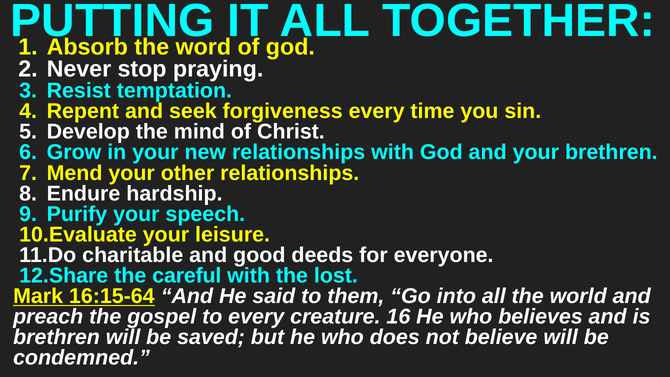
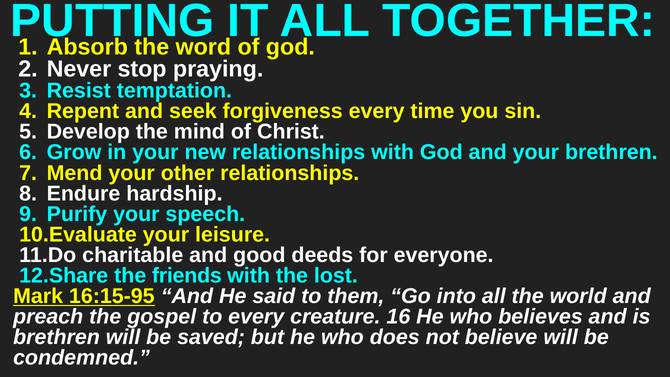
careful: careful -> friends (187, 276)
16:15-64: 16:15-64 -> 16:15-95 (112, 296)
